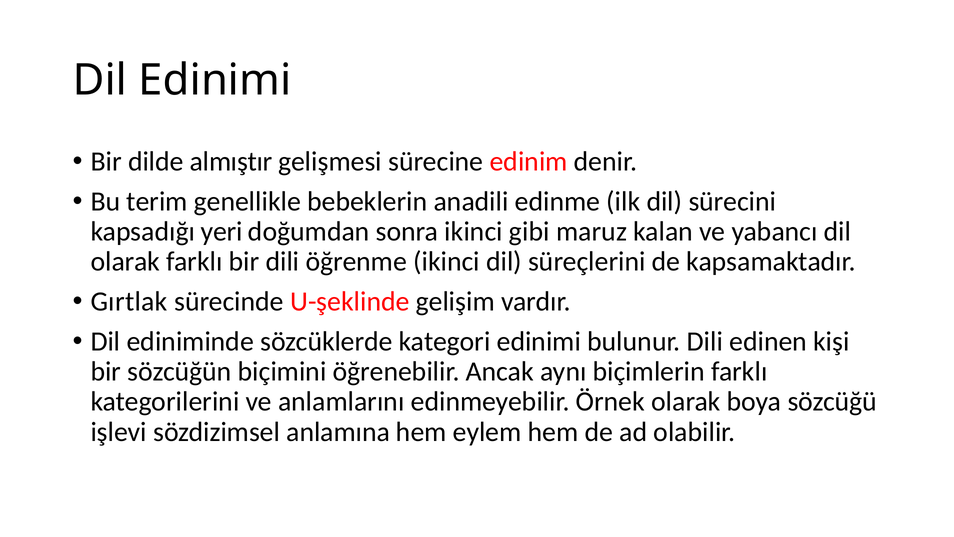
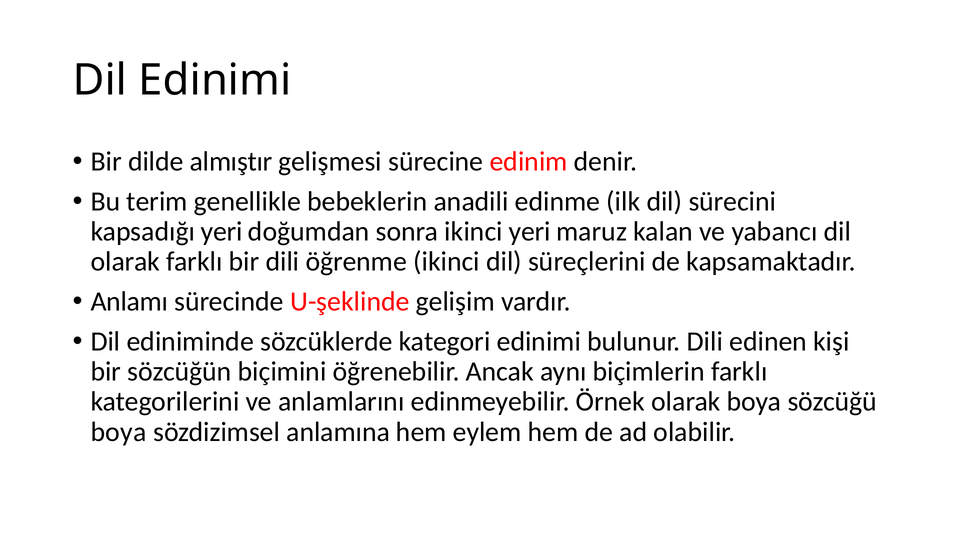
ikinci gibi: gibi -> yeri (530, 231)
Gırtlak: Gırtlak -> Anlamı (129, 301)
işlevi: işlevi -> boya (119, 432)
